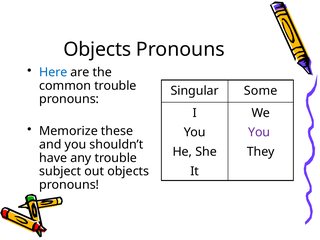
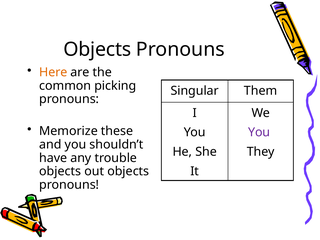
Here colour: blue -> orange (53, 72)
common trouble: trouble -> picking (115, 86)
Some: Some -> Them (261, 91)
subject: subject -> objects (60, 171)
